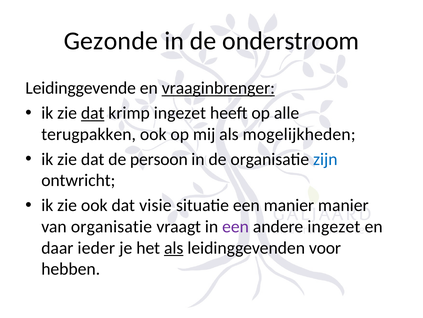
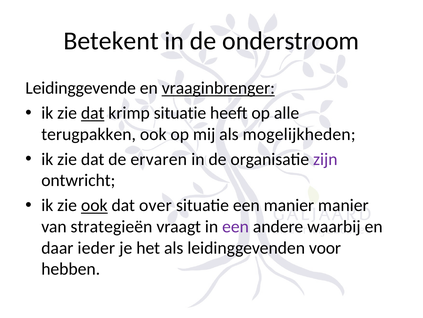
Gezonde: Gezonde -> Betekent (111, 41)
krimp ingezet: ingezet -> situatie (180, 113)
persoon: persoon -> ervaren (159, 159)
zijn colour: blue -> purple (325, 159)
ook underline: none -> present (94, 205)
visie: visie -> over (155, 205)
van organisatie: organisatie -> strategieën (111, 226)
andere ingezet: ingezet -> waarbij (334, 226)
als underline: present -> none (174, 247)
